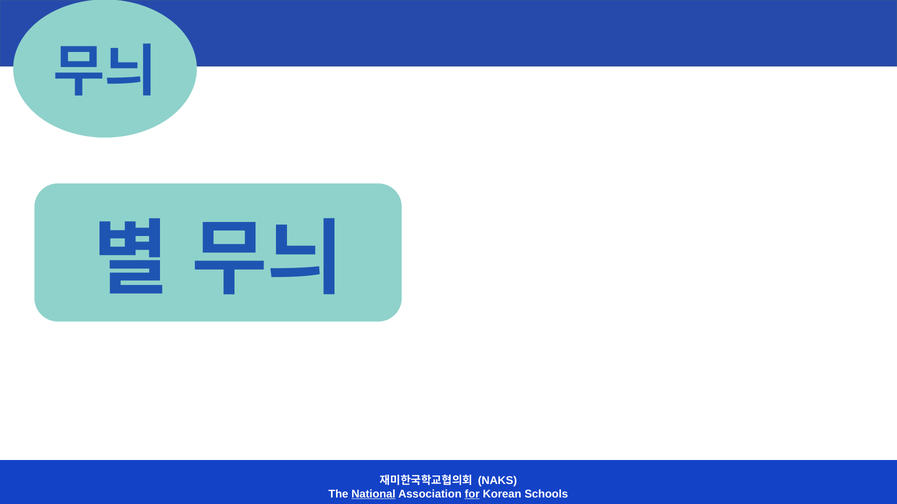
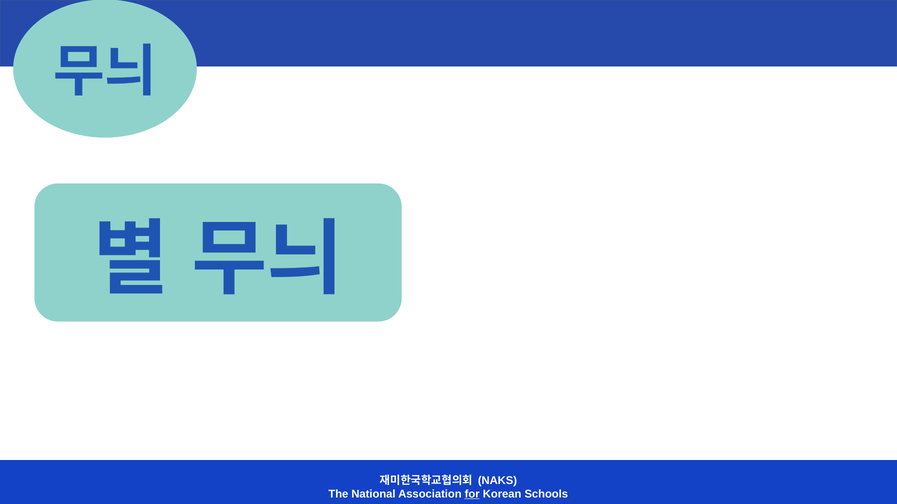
National underline: present -> none (373, 495)
